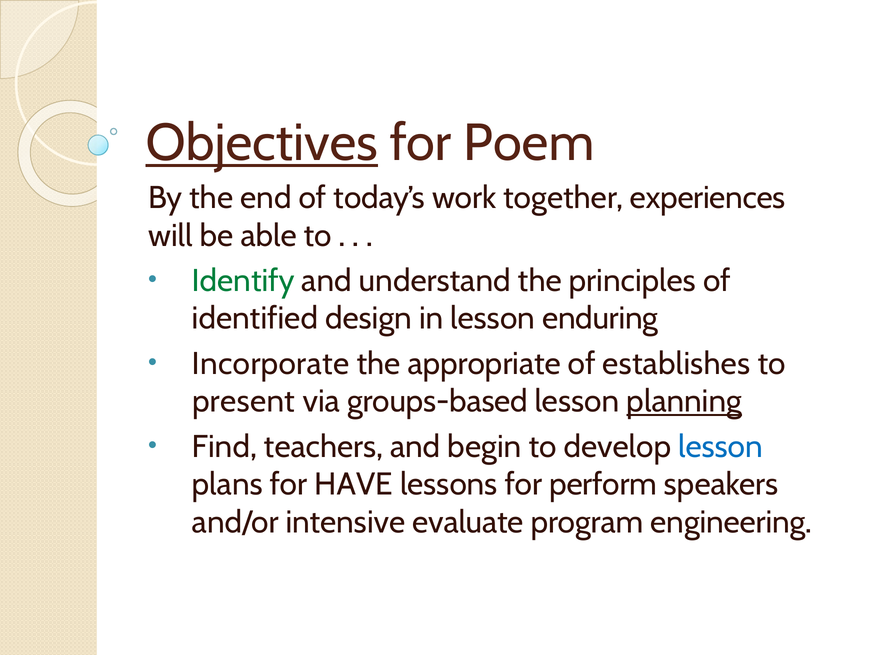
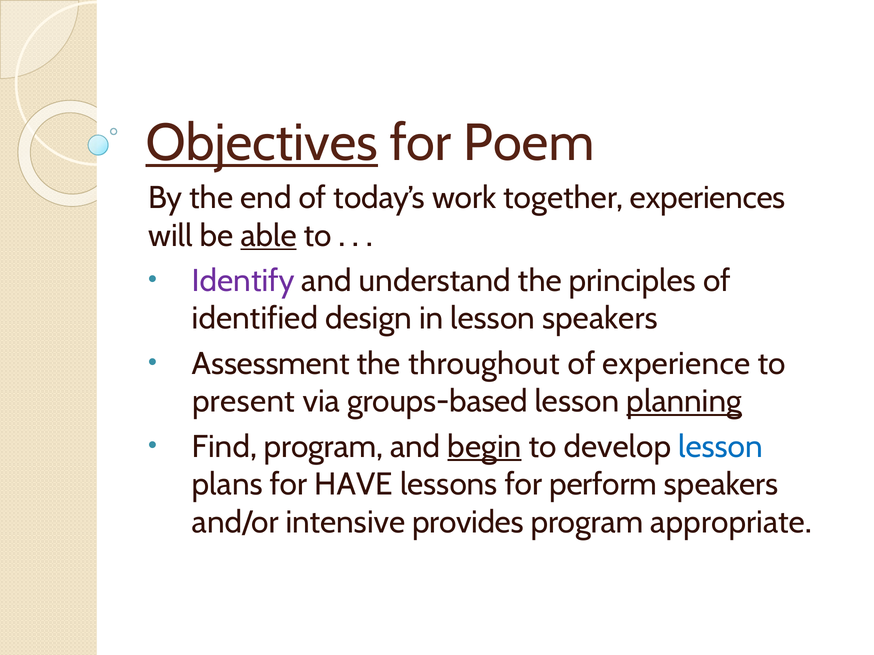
able underline: none -> present (269, 236)
Identify colour: green -> purple (243, 281)
lesson enduring: enduring -> speakers (600, 319)
Incorporate: Incorporate -> Assessment (271, 364)
appropriate: appropriate -> throughout (484, 364)
establishes: establishes -> experience (676, 364)
Find teachers: teachers -> program (324, 447)
begin underline: none -> present (484, 447)
evaluate: evaluate -> provides (468, 523)
engineering: engineering -> appropriate (731, 523)
